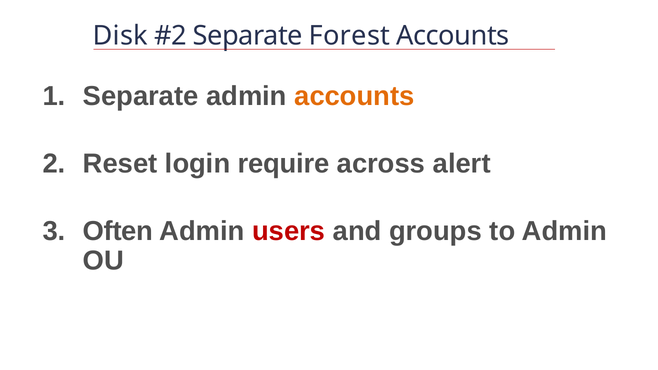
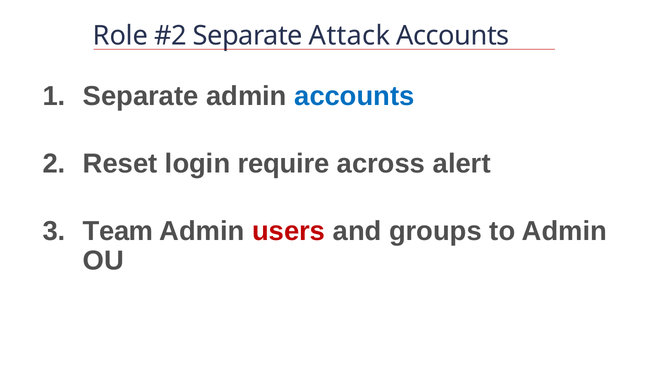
Disk: Disk -> Role (120, 36)
Forest: Forest -> Attack (349, 36)
accounts colour: orange -> blue (354, 96)
Often: Often -> Team (118, 231)
